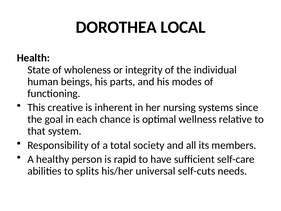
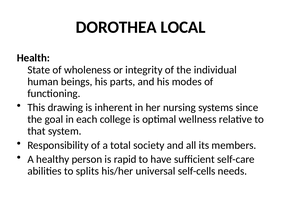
creative: creative -> drawing (65, 107)
chance: chance -> college (115, 119)
self-cuts: self-cuts -> self-cells (197, 171)
